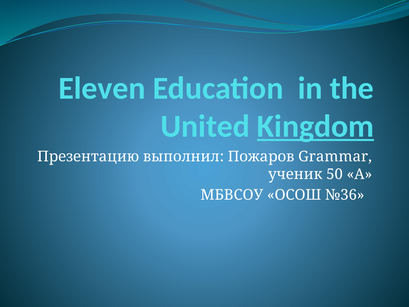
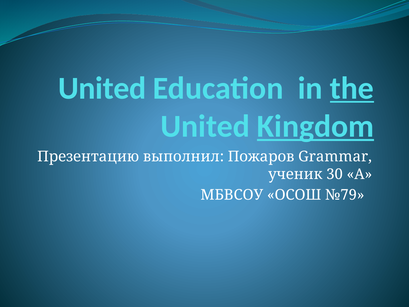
Eleven: Eleven -> United (102, 88)
the underline: none -> present (352, 88)
50: 50 -> 30 (335, 174)
№36: №36 -> №79 (345, 195)
